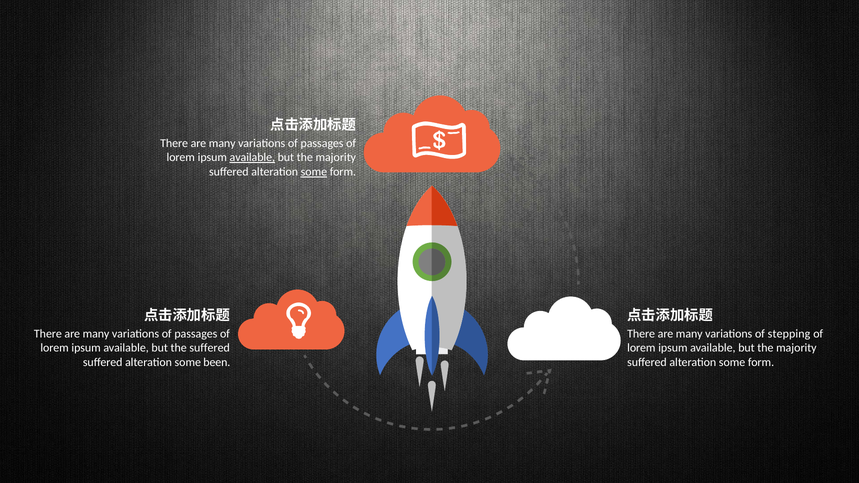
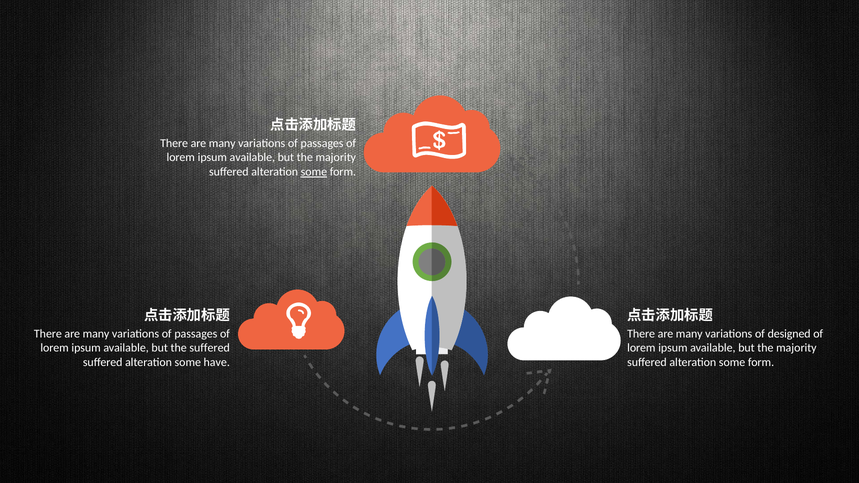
available underline: present -> none (252, 158)
stepping: stepping -> designed (789, 334)
been: been -> have (217, 362)
